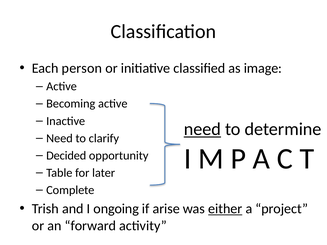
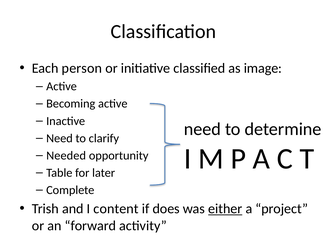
need underline: present -> none (202, 129)
Decided: Decided -> Needed (66, 156)
ongoing: ongoing -> content (116, 209)
arise: arise -> does (166, 209)
